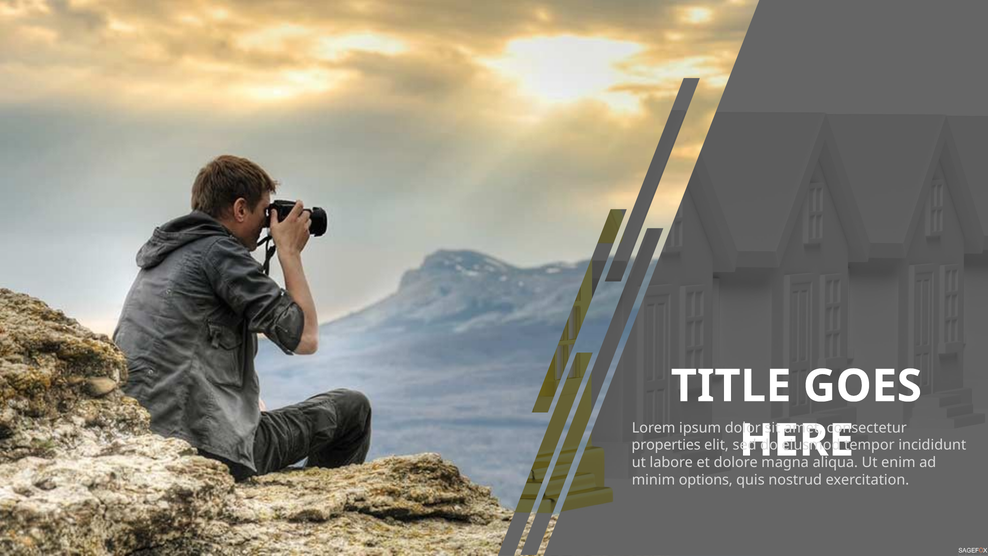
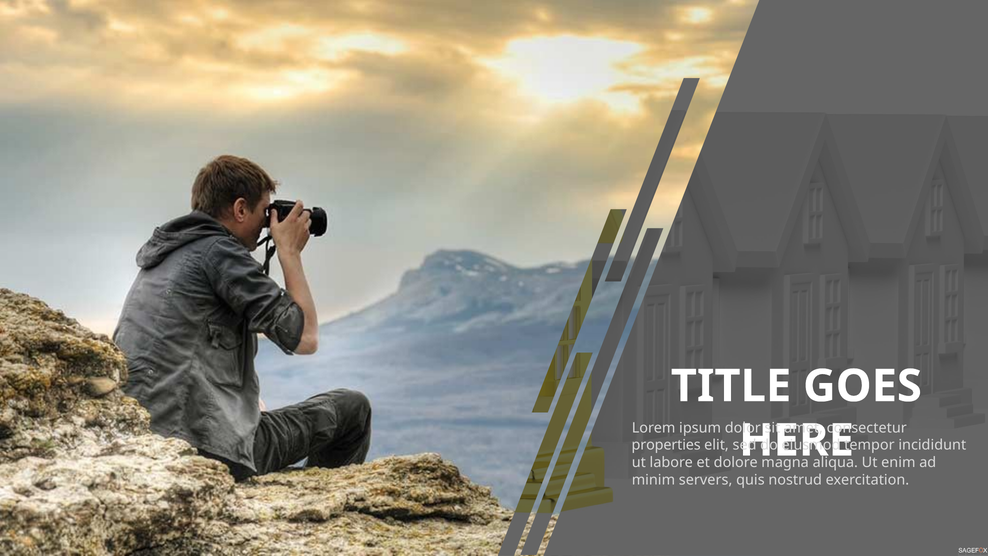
options: options -> servers (706, 480)
